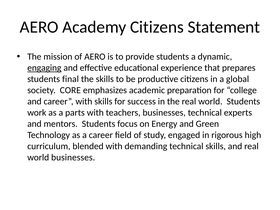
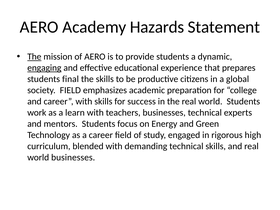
Academy Citizens: Citizens -> Hazards (157, 27)
The underline: none -> present (34, 57)
society CORE: CORE -> FIELD (70, 90)
parts: parts -> learn (75, 113)
